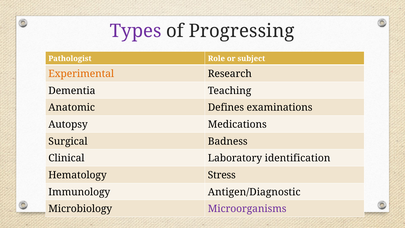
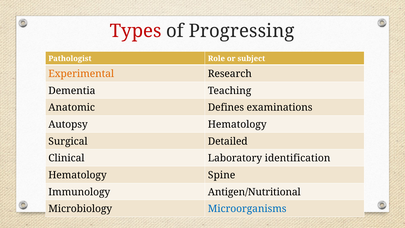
Types colour: purple -> red (136, 31)
Autopsy Medications: Medications -> Hematology (237, 124)
Badness: Badness -> Detailed (228, 141)
Stress: Stress -> Spine (222, 175)
Antigen/Diagnostic: Antigen/Diagnostic -> Antigen/Nutritional (254, 192)
Microorganisms colour: purple -> blue (247, 209)
